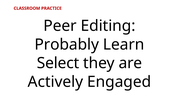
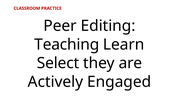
Probably: Probably -> Teaching (67, 44)
